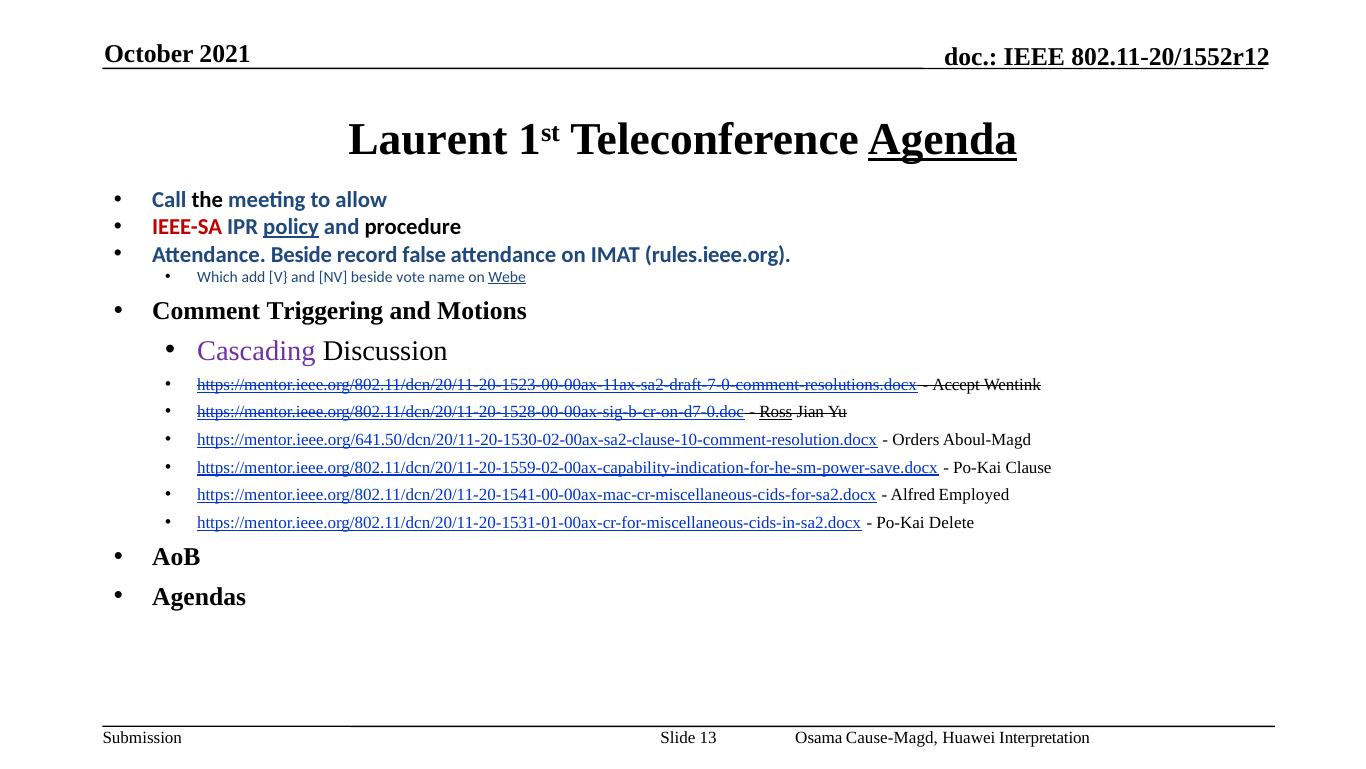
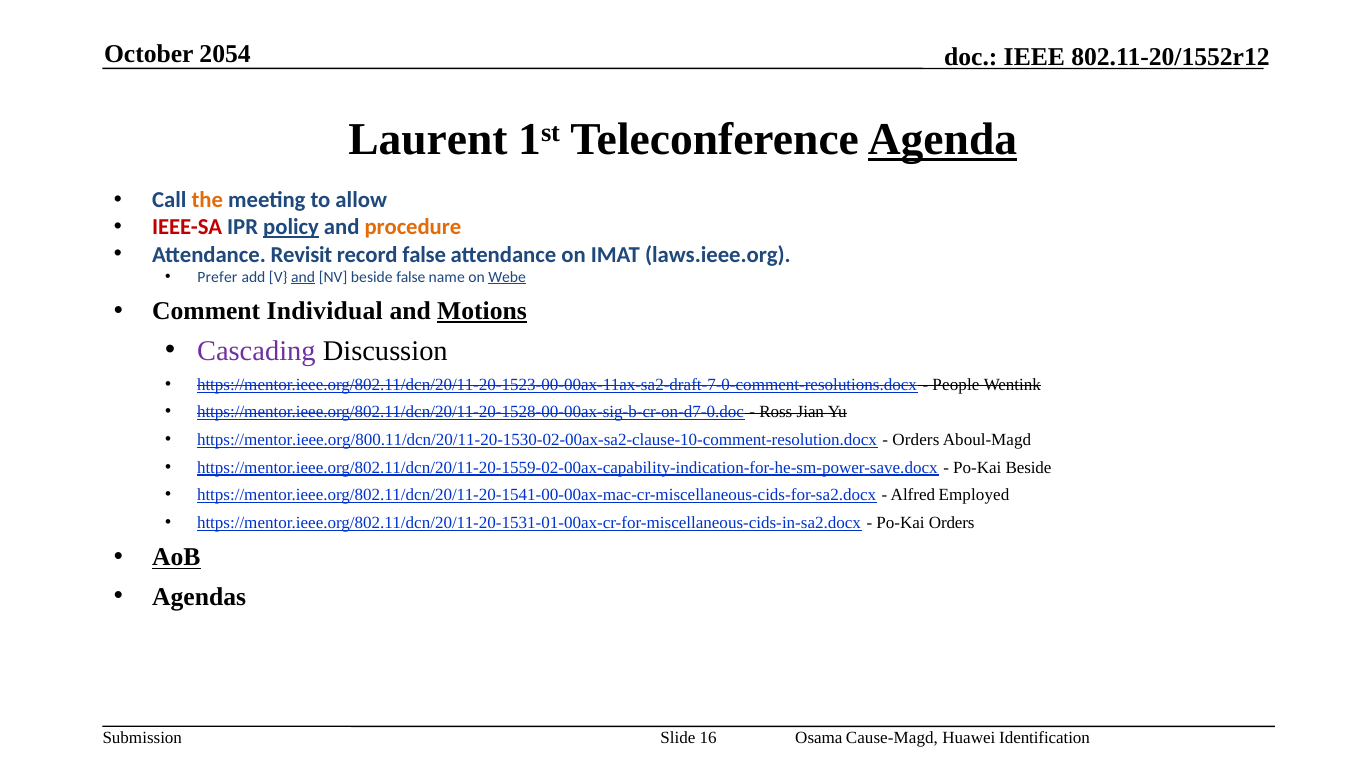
2021: 2021 -> 2054 (225, 54)
the colour: black -> orange (207, 200)
procedure colour: black -> orange (413, 227)
Attendance Beside: Beside -> Revisit (301, 254)
rules.ieee.org: rules.ieee.org -> laws.ieee.org (718, 254)
Which: Which -> Prefer (217, 277)
and underline: none -> present (303, 277)
beside vote: vote -> false (411, 277)
Triggering: Triggering -> Individual (325, 311)
Motions underline: none -> present (482, 311)
Accept: Accept -> People (956, 384)
Ross underline: present -> none (776, 412)
https://mentor.ieee.org/641.50/dcn/20/11-20-1530-02-00ax-sa2-clause-10-comment-resolution.docx: https://mentor.ieee.org/641.50/dcn/20/11-20-1530-02-00ax-sa2-clause-10-comment-resolution.docx -> https://mentor.ieee.org/800.11/dcn/20/11-20-1530-02-00ax-sa2-clause-10-comment-resolution.docx (537, 439)
Po-Kai Clause: Clause -> Beside (1029, 467)
Po-Kai Delete: Delete -> Orders (952, 522)
AoB underline: none -> present (176, 557)
13: 13 -> 16 (708, 737)
Interpretation: Interpretation -> Identification (1045, 737)
